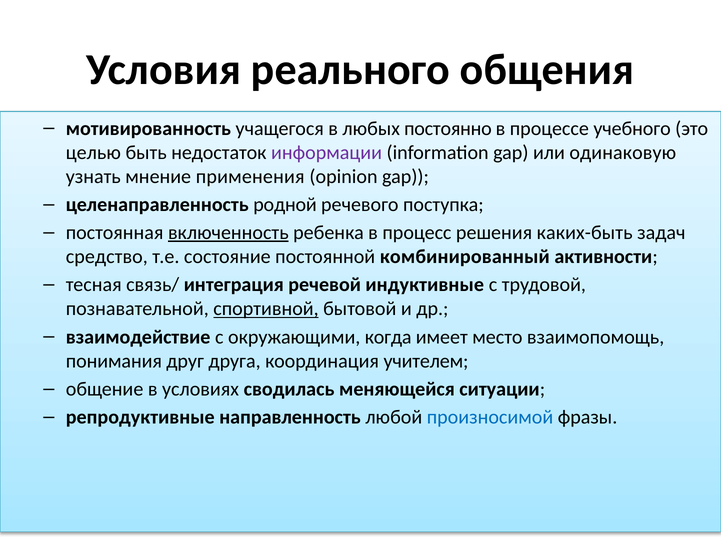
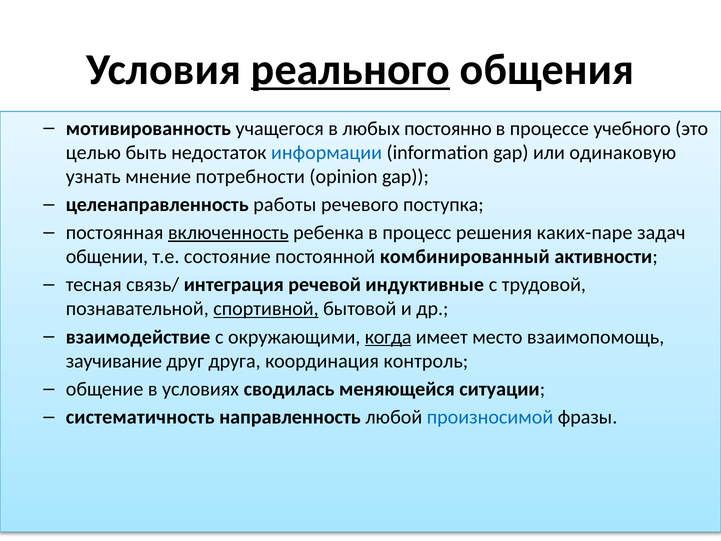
реального underline: none -> present (351, 70)
информации colour: purple -> blue (327, 152)
применения: применения -> потребности (250, 177)
родной: родной -> работы (285, 205)
каких-быть: каких-быть -> каких-паре (585, 233)
средство: средство -> общении (107, 257)
когда underline: none -> present (388, 337)
понимания: понимания -> заучивание (114, 361)
учителем: учителем -> контроль (426, 361)
репродуктивные: репродуктивные -> систематичность (140, 417)
